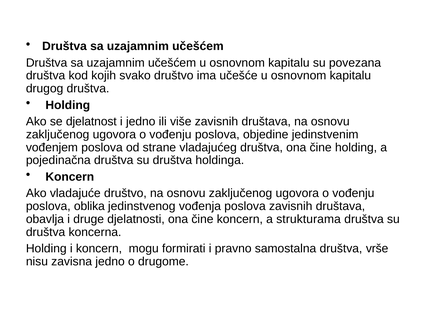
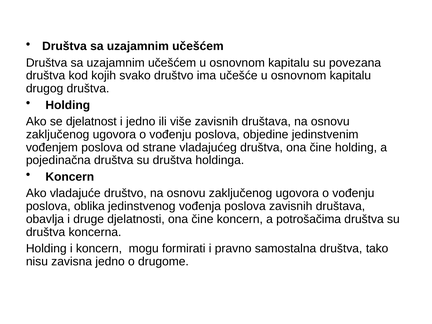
strukturama: strukturama -> potrošačima (309, 219)
vrše: vrše -> tako (377, 248)
